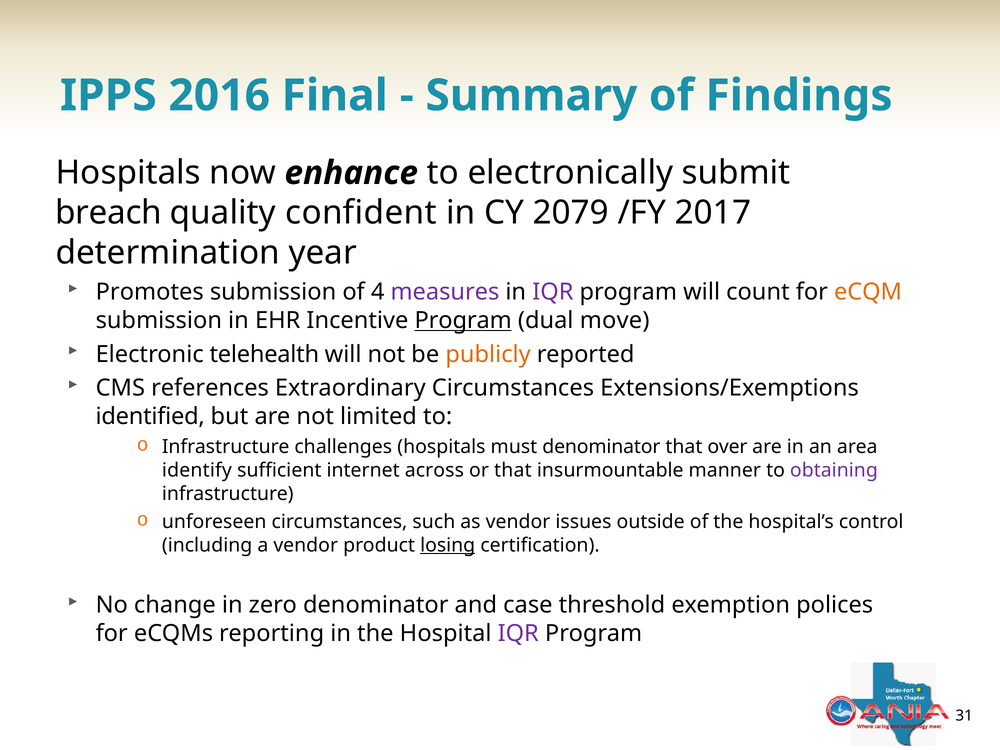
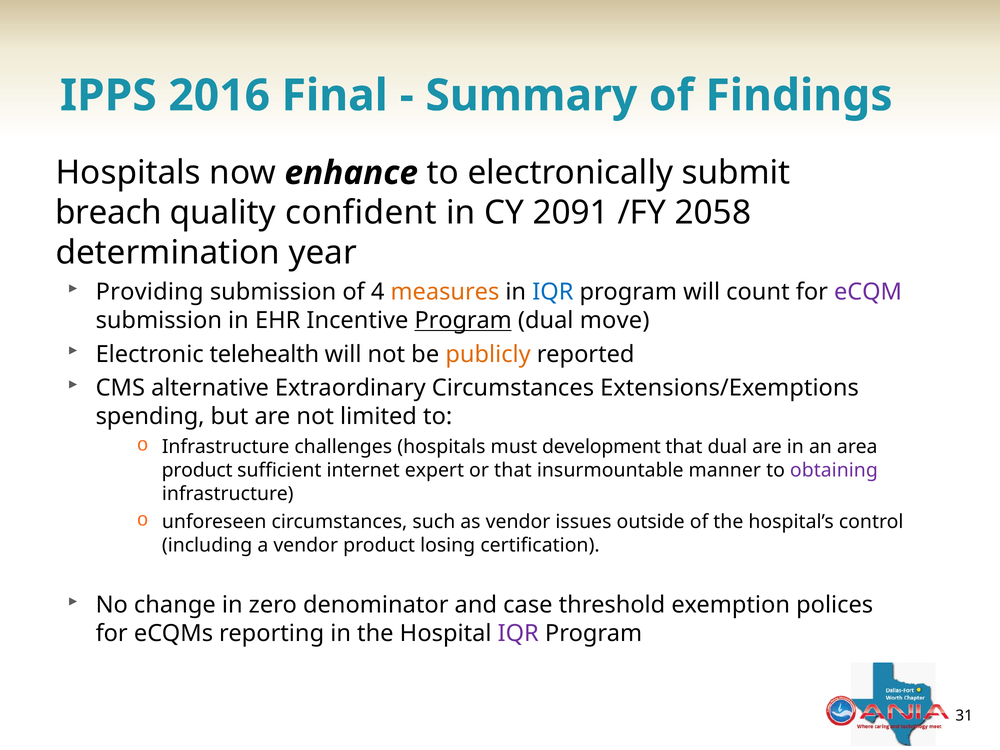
2079: 2079 -> 2091 (571, 213)
2017: 2017 -> 2058 (713, 213)
Promotes: Promotes -> Providing (150, 292)
measures colour: purple -> orange (445, 292)
IQR colour: purple -> blue (553, 292)
eCQM colour: orange -> purple (868, 292)
references: references -> alternative (210, 388)
identified: identified -> spending (150, 416)
must denominator: denominator -> development (601, 447)
that over: over -> dual (727, 447)
identify: identify -> product (197, 470)
across: across -> expert (434, 470)
losing underline: present -> none (448, 545)
